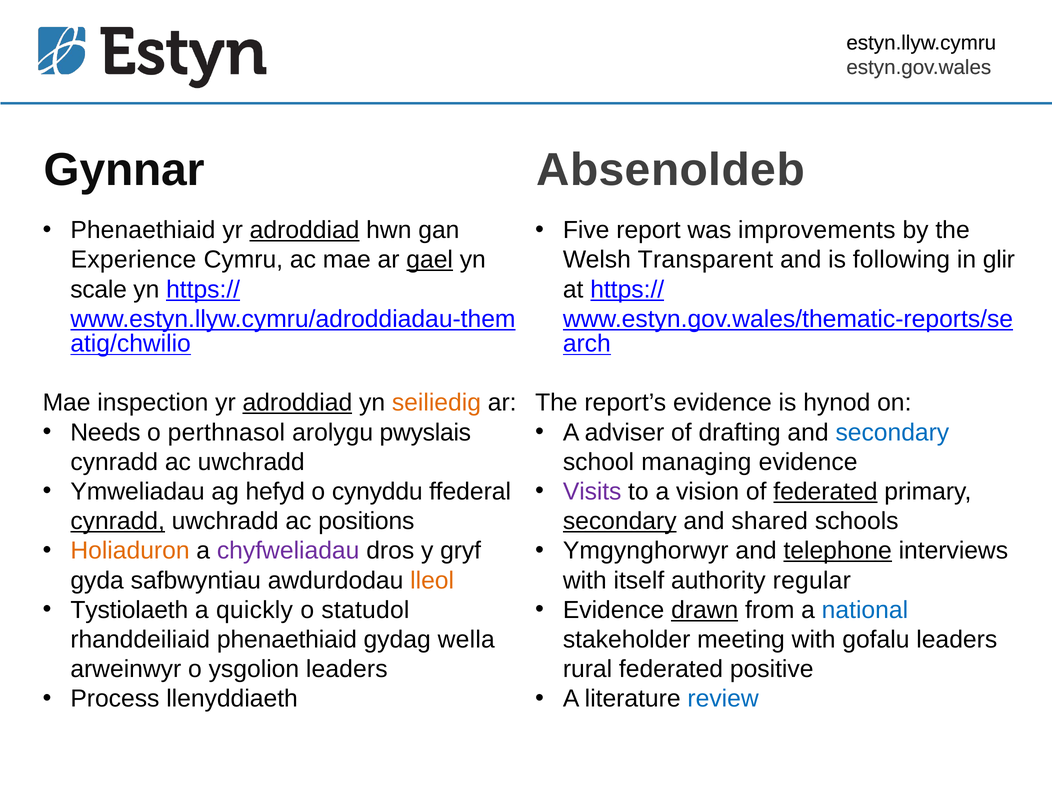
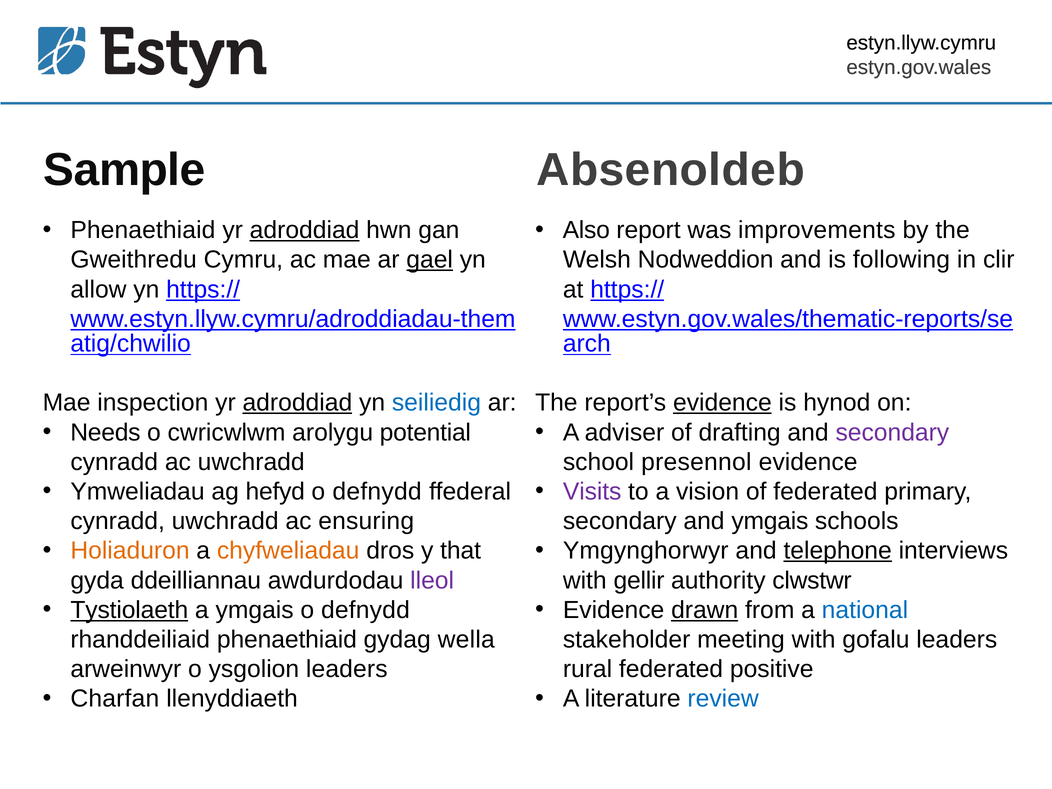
Gynnar: Gynnar -> Sample (124, 170)
Five: Five -> Also (586, 230)
Experience: Experience -> Gweithredu (134, 260)
Transparent: Transparent -> Nodweddion (706, 260)
glir: glir -> clir (999, 260)
scale: scale -> allow (98, 289)
seiliedig colour: orange -> blue (436, 403)
evidence underline: none -> present (722, 403)
perthnasol: perthnasol -> cwricwlwm (227, 432)
pwyslais: pwyslais -> potential (425, 432)
secondary colour: blue -> purple (892, 432)
managing: managing -> presennol (696, 462)
cynyddu: cynyddu -> defnydd (377, 492)
federated underline: present -> none (825, 492)
cynradd underline: present -> none (118, 521)
positions: positions -> ensuring (366, 521)
secondary underline: present -> none (620, 521)
and shared: shared -> ymgais (770, 521)
chyfweliadau colour: purple -> orange (288, 551)
gryf: gryf -> that (461, 551)
safbwyntiau: safbwyntiau -> ddeilliannau (196, 580)
lleol colour: orange -> purple (432, 580)
itself: itself -> gellir (639, 580)
regular: regular -> clwstwr (812, 580)
Tystiolaeth underline: none -> present (129, 610)
a quickly: quickly -> ymgais (255, 610)
statudol: statudol -> defnydd (365, 610)
Process: Process -> Charfan (115, 699)
